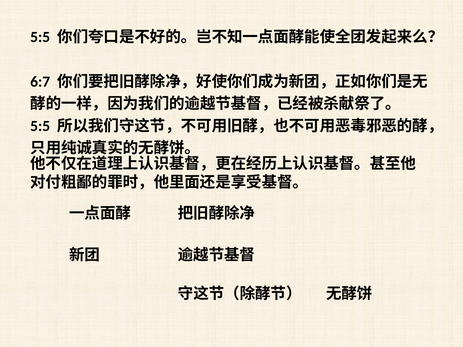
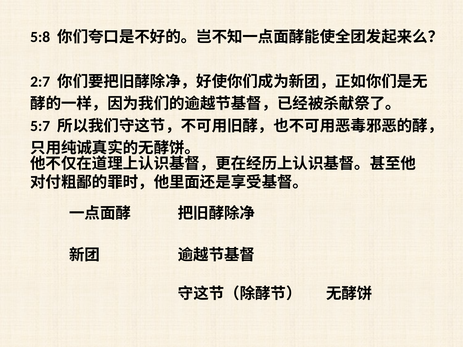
5:5: 5:5 -> 5:8 (40, 37)
6:7: 6:7 -> 2:7 (40, 82)
5:5: 5:5 -> 5:7 (40, 126)
